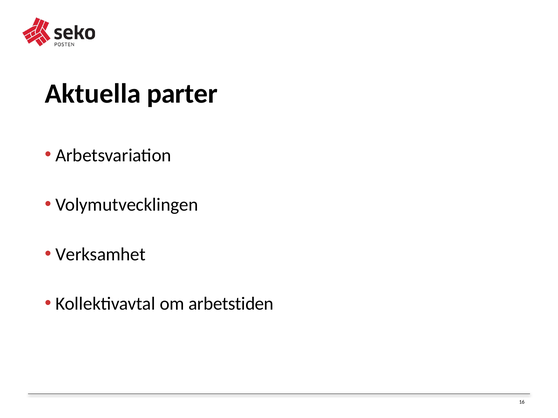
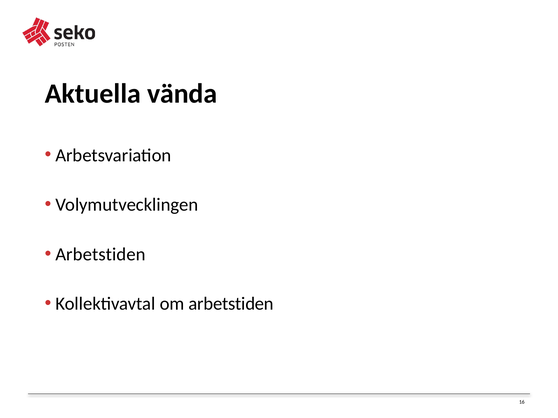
parter: parter -> vända (182, 94)
Verksamhet: Verksamhet -> Arbetstiden (100, 255)
